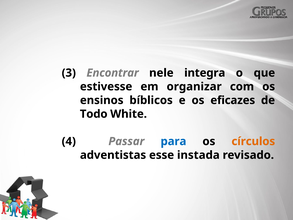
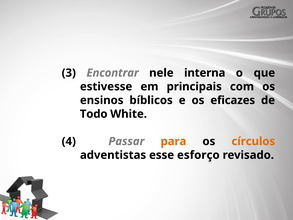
integra: integra -> interna (205, 73)
organizar: organizar -> principais (194, 86)
para colour: blue -> orange (173, 141)
instada: instada -> esforço (198, 155)
